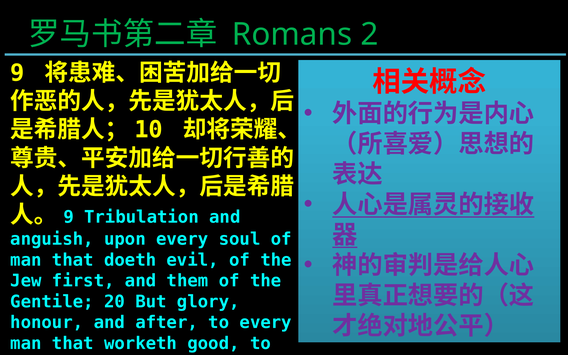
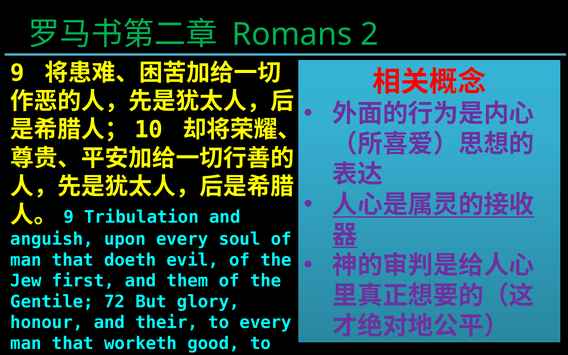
20: 20 -> 72 (115, 302)
after: after -> their (167, 323)
